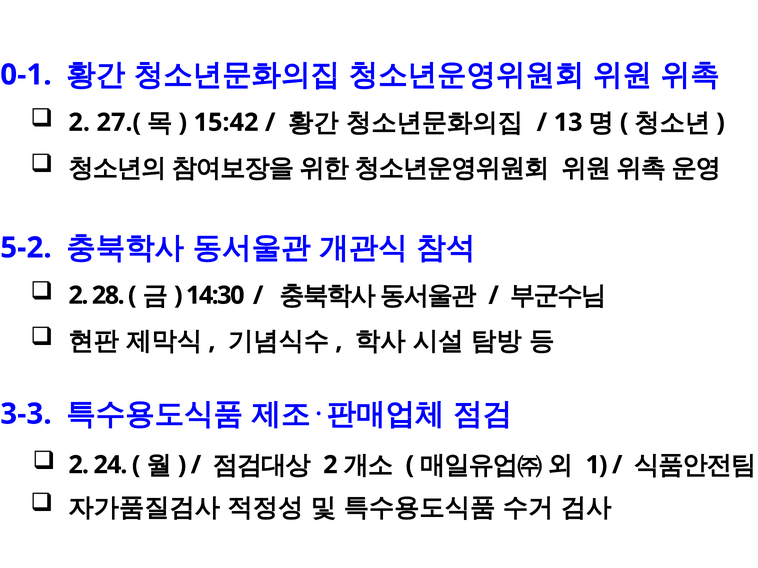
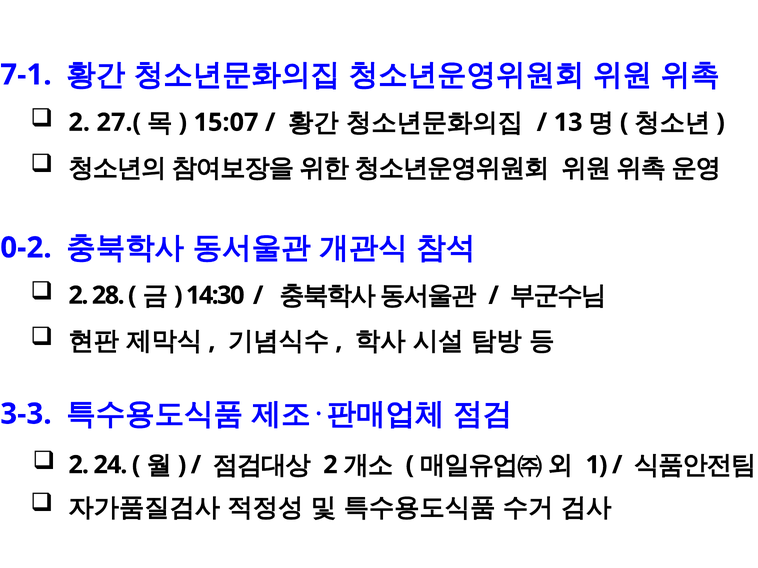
0-1: 0-1 -> 7-1 (26, 75)
15:42: 15:42 -> 15:07 (226, 123)
5-2: 5-2 -> 0-2 (26, 248)
